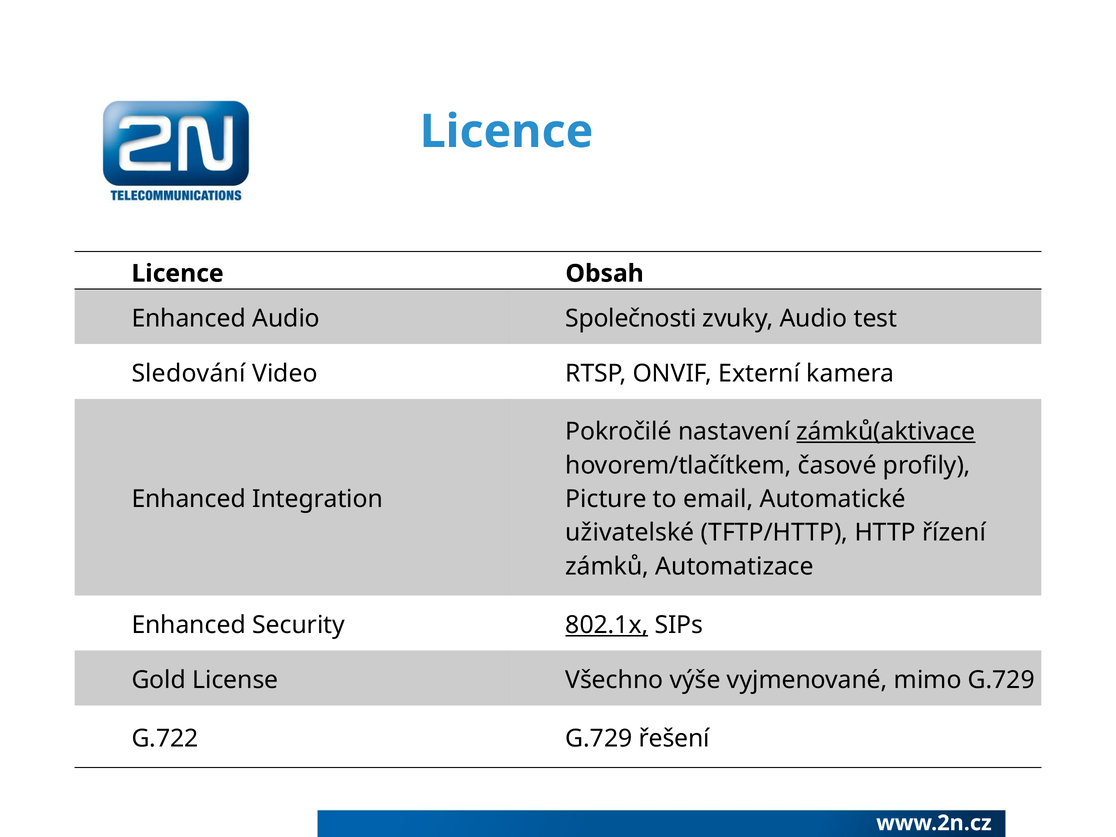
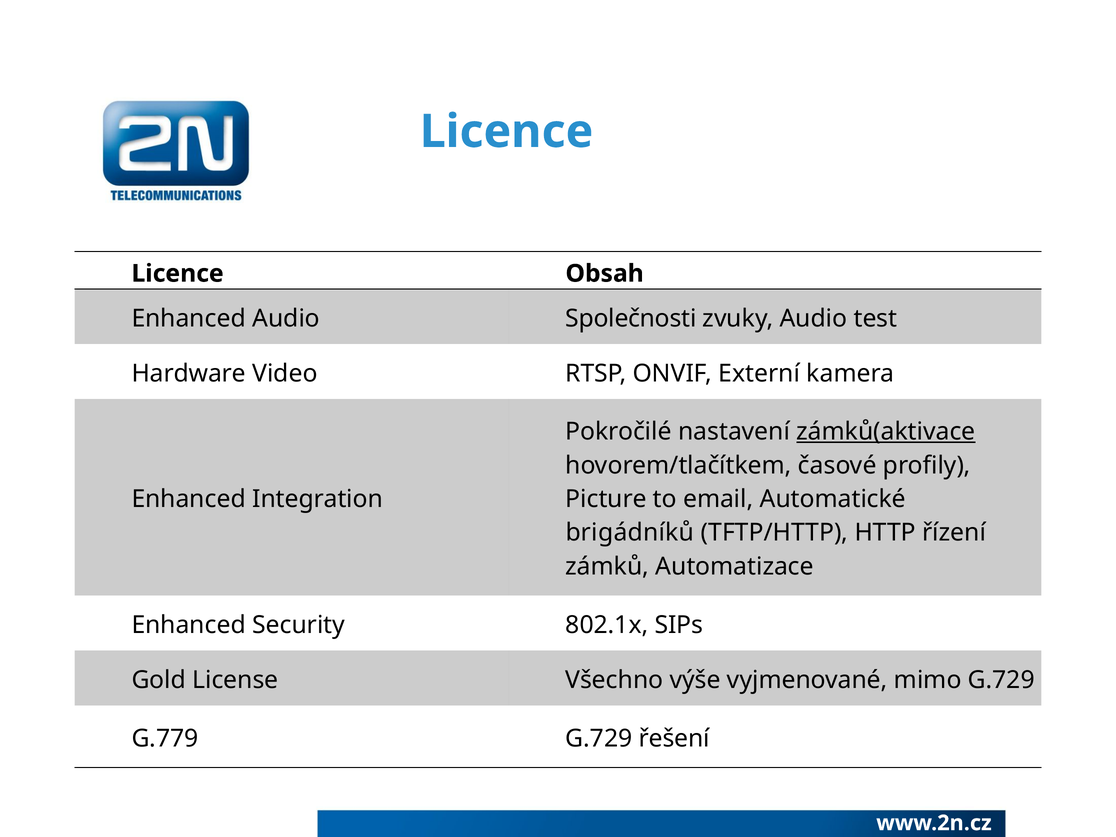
Sledování: Sledování -> Hardware (189, 373)
uživatelské: uživatelské -> brigádníků (630, 533)
802.1x underline: present -> none (607, 625)
G.722: G.722 -> G.779 (165, 738)
